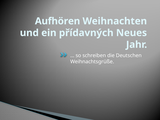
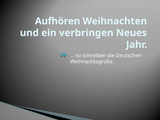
přídavných: přídavných -> verbringen (86, 33)
